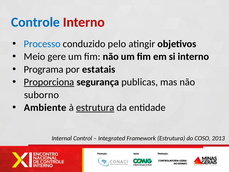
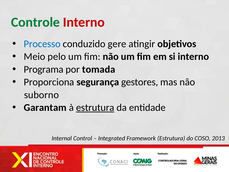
Controle colour: blue -> green (35, 22)
pelo: pelo -> gere (117, 44)
gere: gere -> pelo (57, 57)
estatais: estatais -> tomada (99, 69)
Proporciona underline: present -> none (49, 82)
publicas: publicas -> gestores (140, 82)
Ambiente: Ambiente -> Garantam (45, 107)
